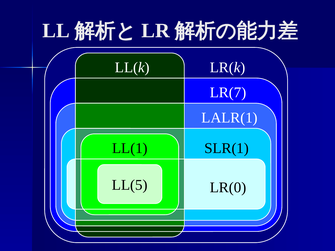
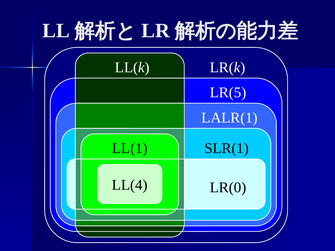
LR(7: LR(7 -> LR(5 (228, 93)
LL(5: LL(5 -> LL(4 (130, 185)
